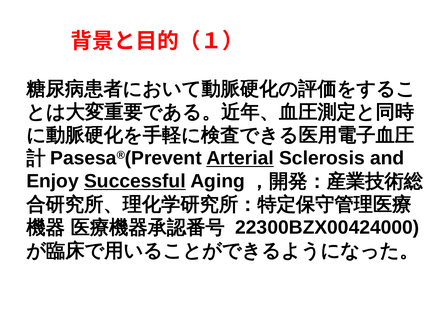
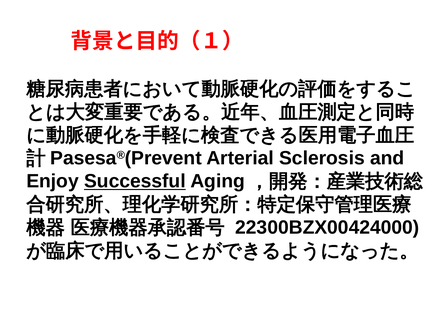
Arterial underline: present -> none (240, 158)
